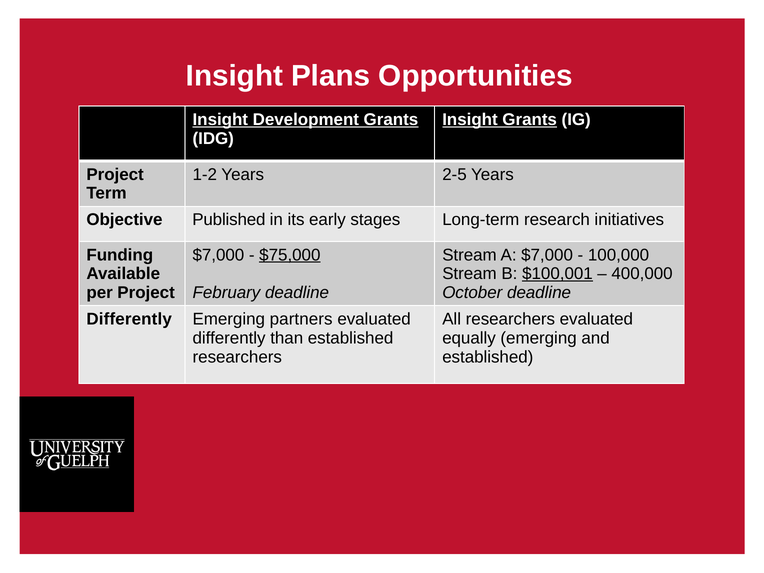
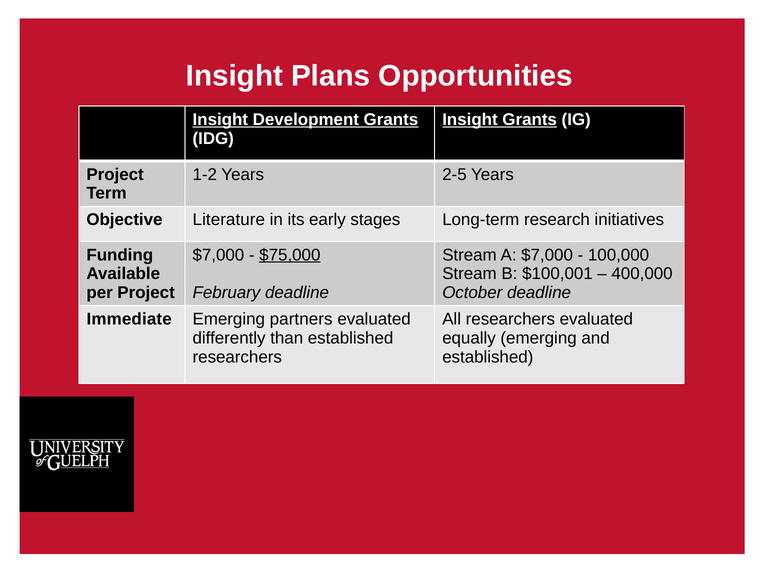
Published: Published -> Literature (229, 220)
$100,001 underline: present -> none (557, 274)
Differently: Differently -> Immediate (129, 319)
